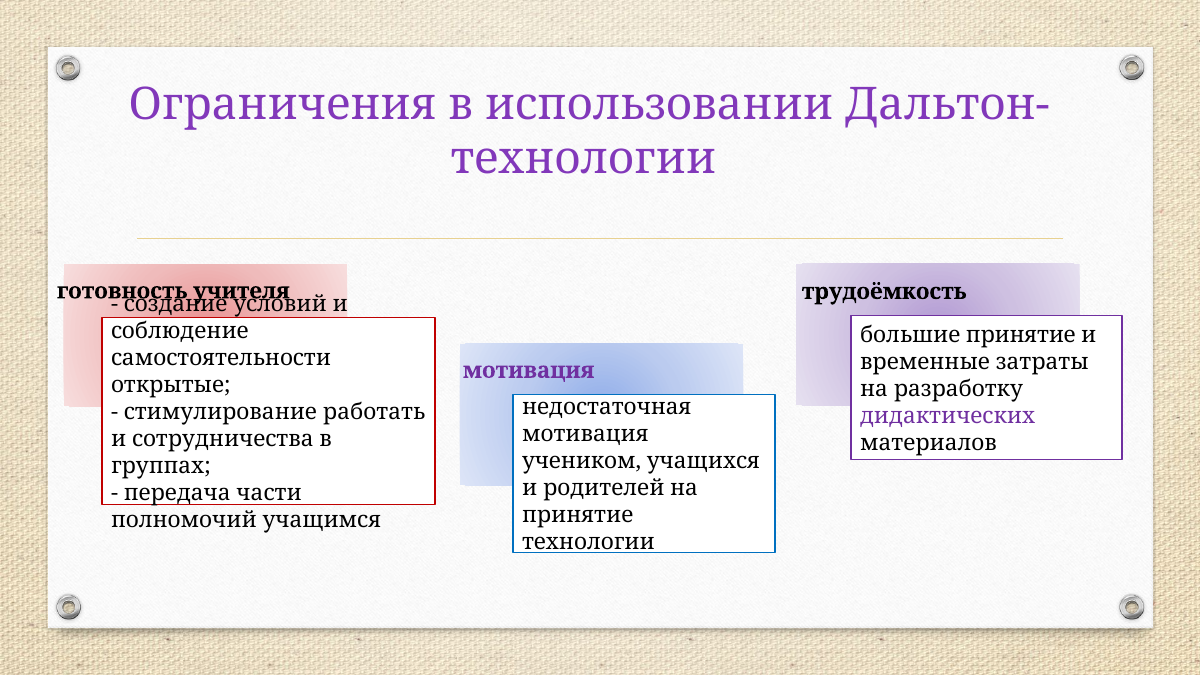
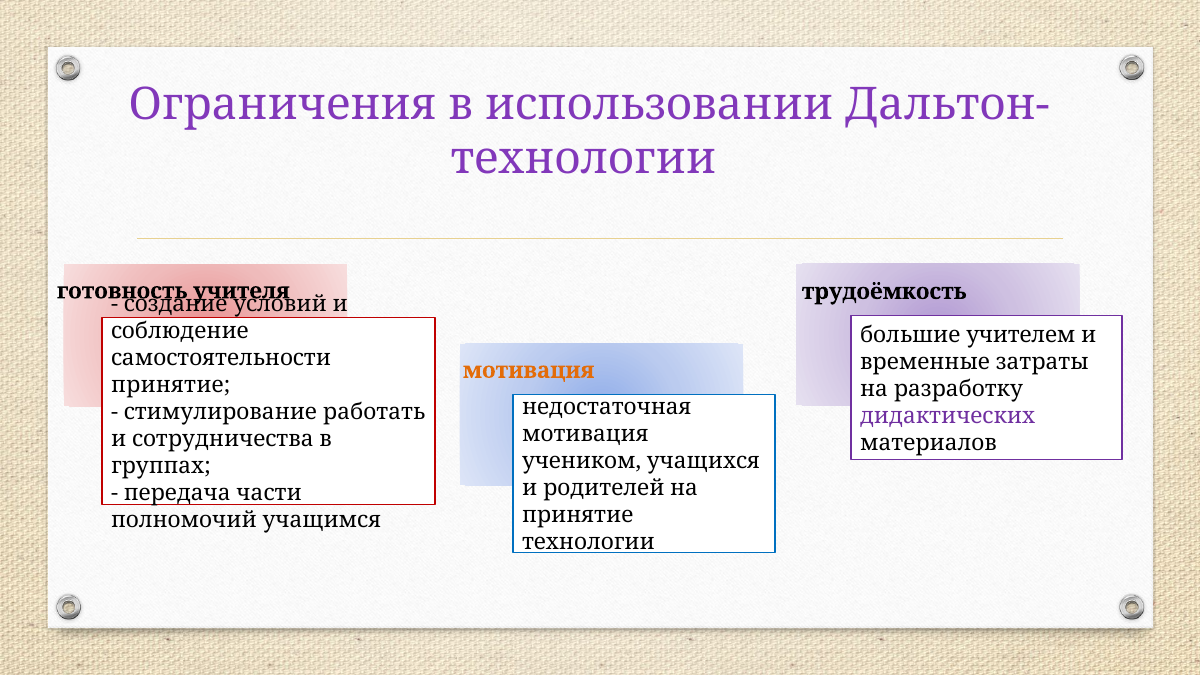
большие принятие: принятие -> учителем (1021, 335)
мотивация colour: purple -> orange (529, 370)
открытые: открытые -> принятие (171, 386)
